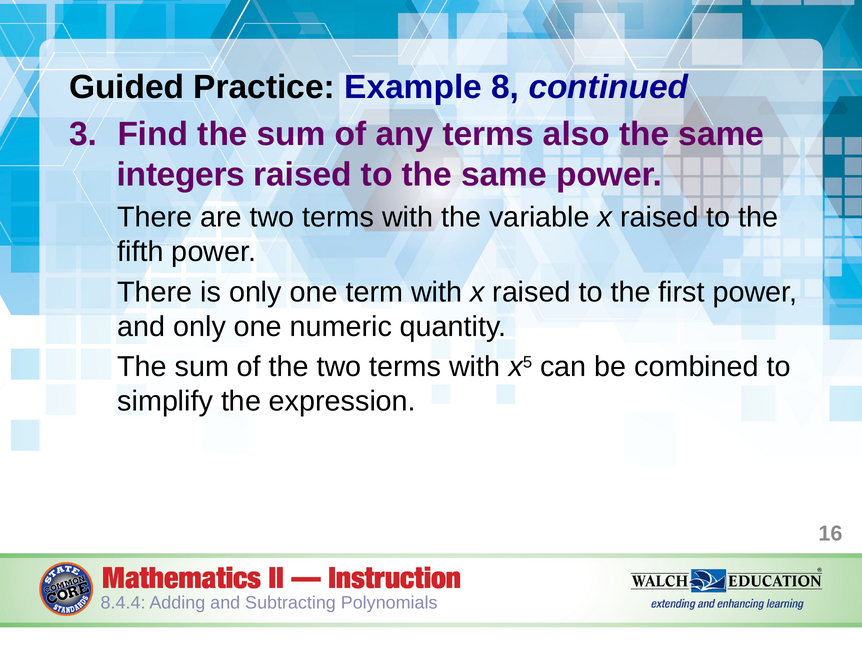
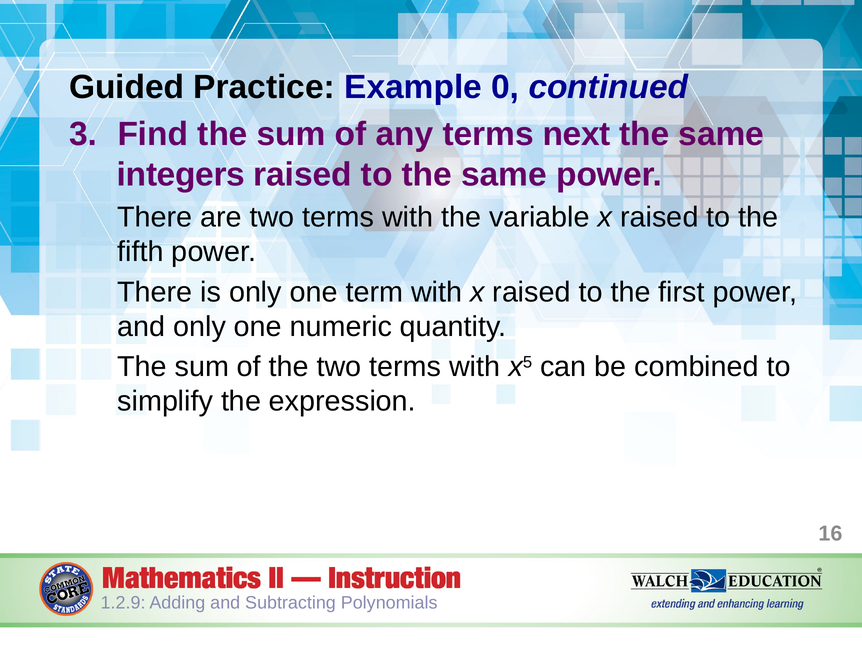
8: 8 -> 0 (505, 87)
also: also -> next (577, 134)
8.4.4: 8.4.4 -> 1.2.9 (123, 603)
